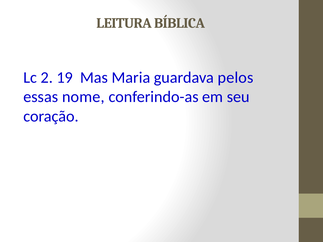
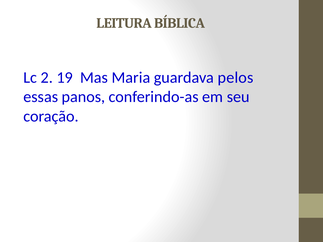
nome: nome -> panos (83, 97)
